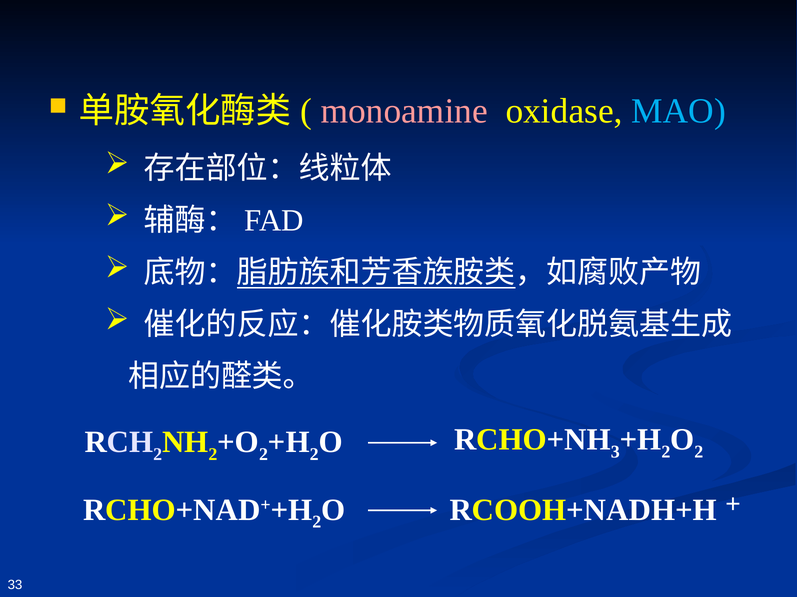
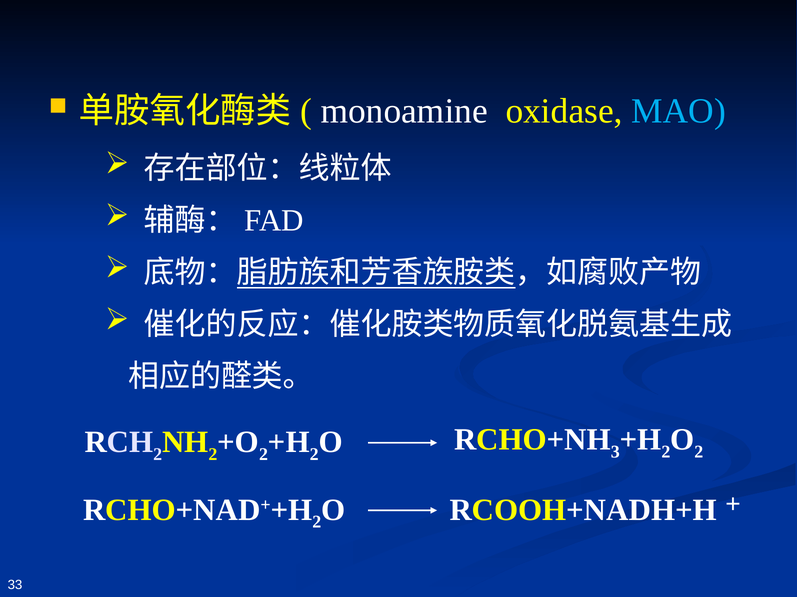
monoamine colour: pink -> white (404, 111)
